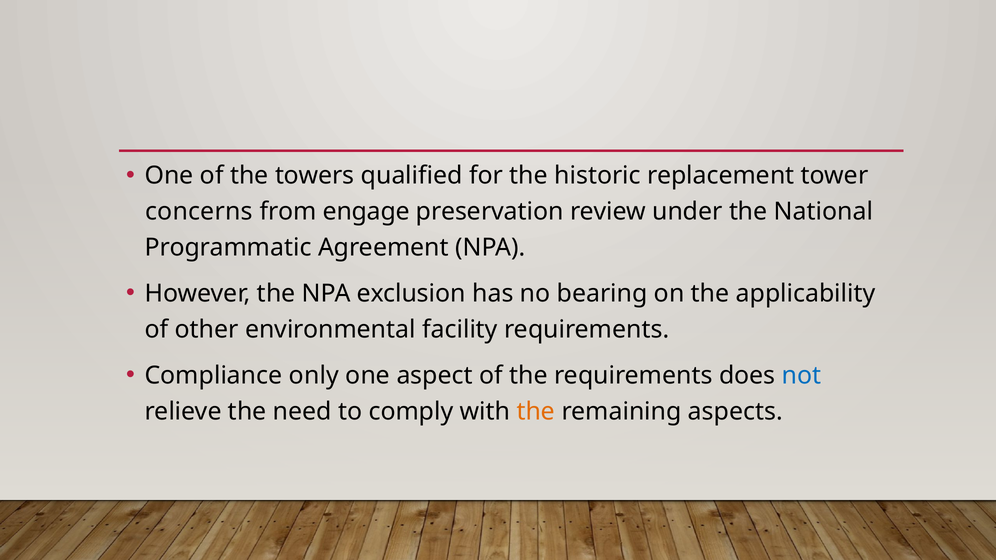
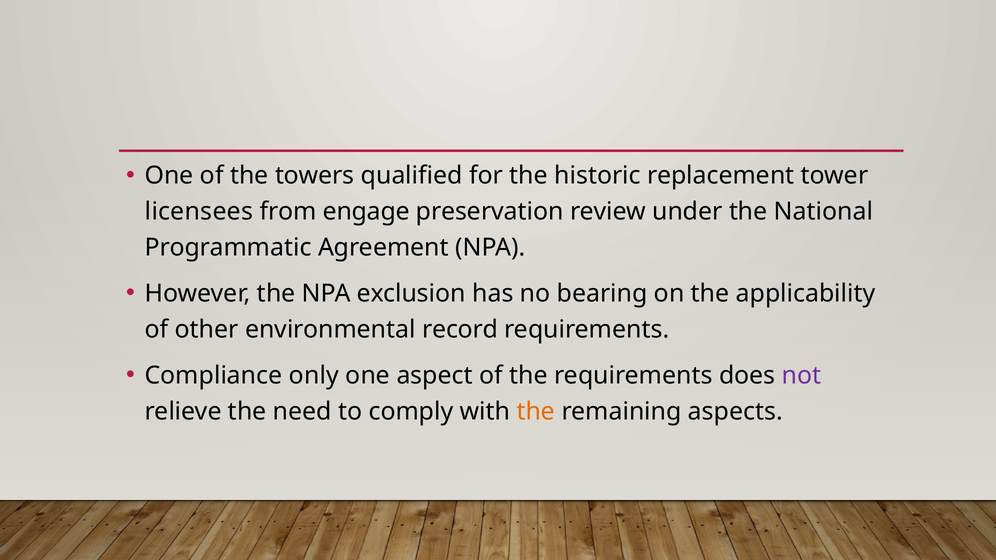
concerns: concerns -> licensees (199, 212)
facility: facility -> record (460, 330)
not colour: blue -> purple (801, 376)
